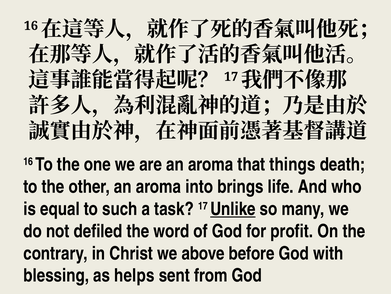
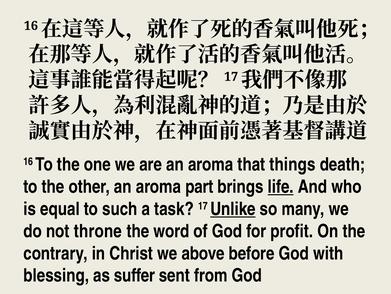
into: into -> part (199, 186)
life underline: none -> present (281, 186)
defiled: defiled -> throne (98, 231)
helps: helps -> suffer (135, 275)
